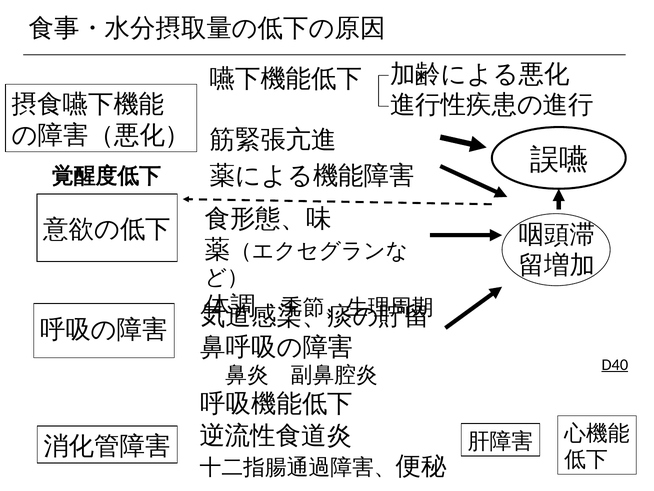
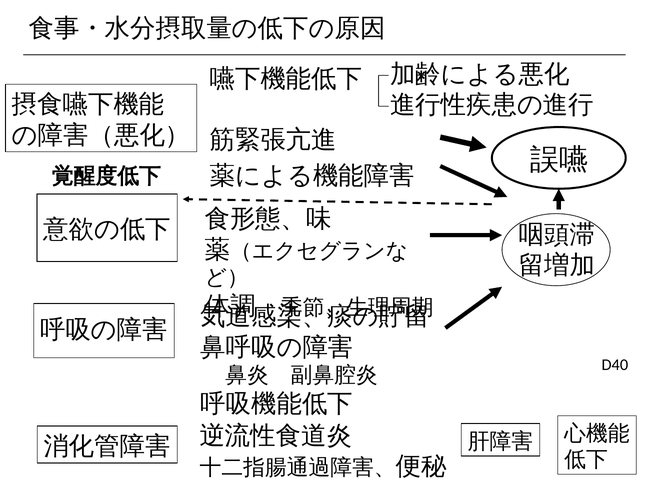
D40 underline: present -> none (615, 364)
